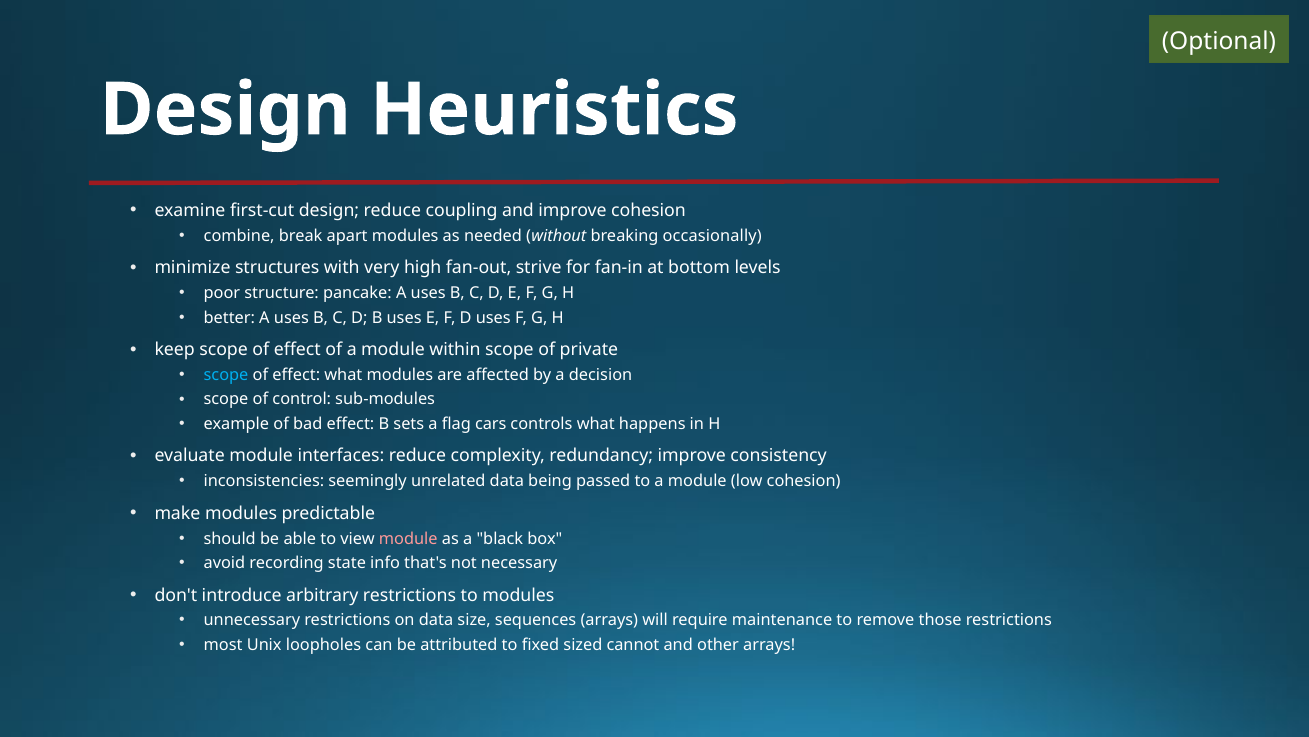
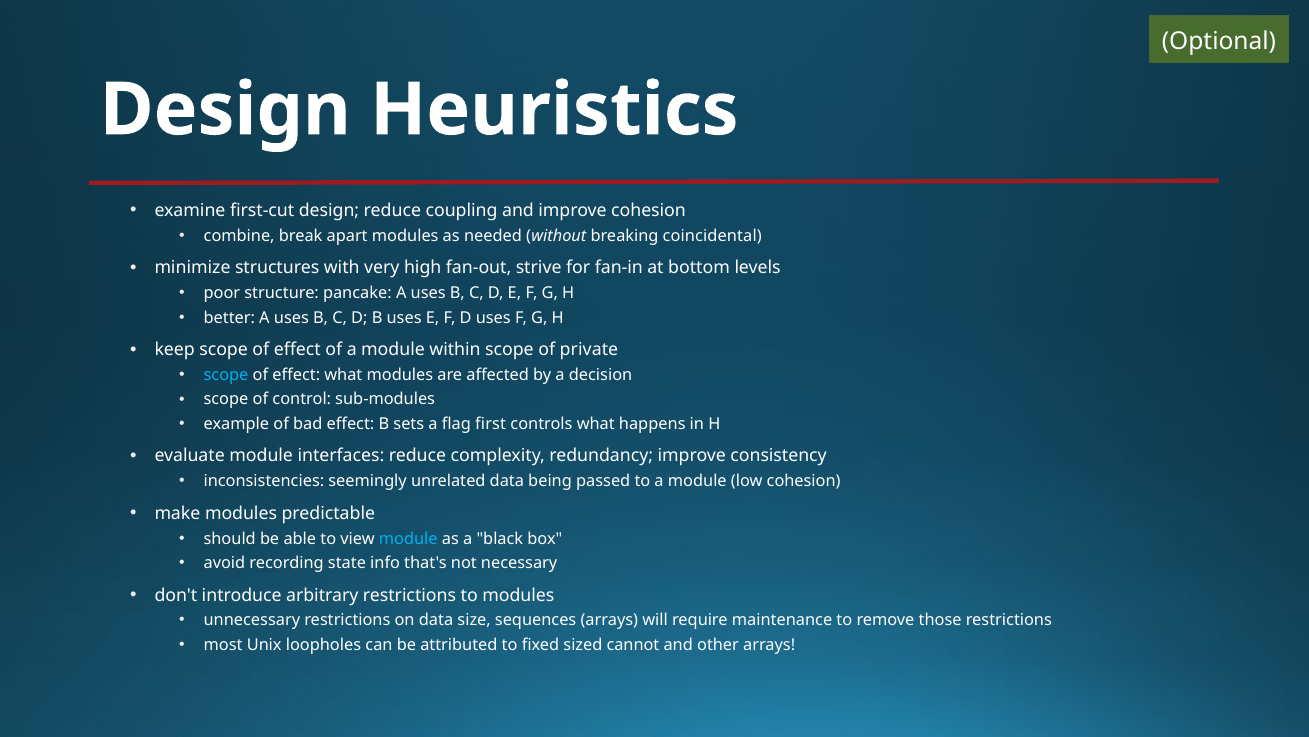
occasionally: occasionally -> coincidental (712, 236)
cars: cars -> first (491, 424)
module colour: pink -> light blue (408, 538)
